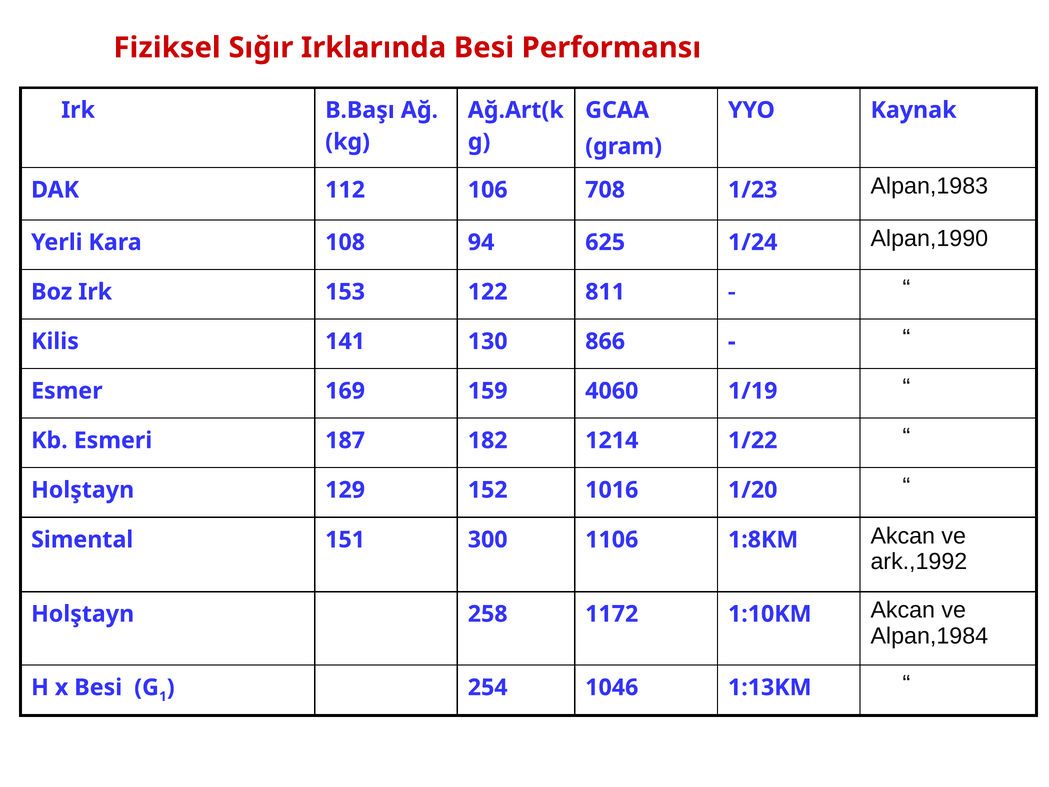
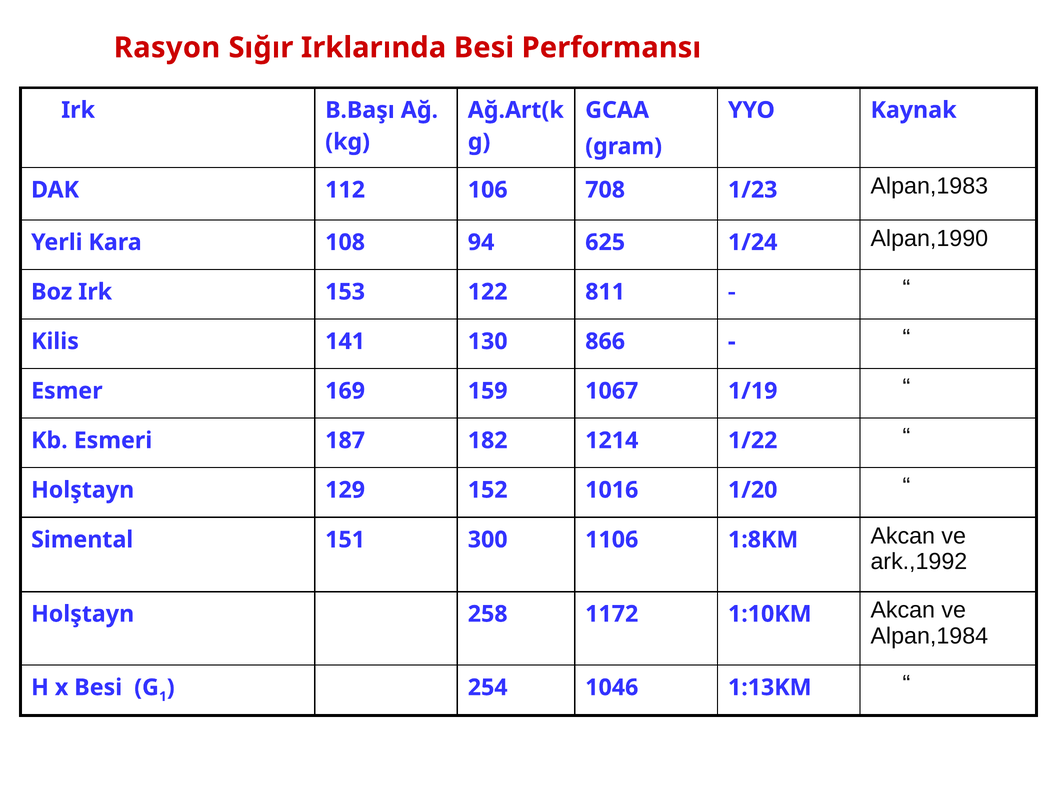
Fiziksel: Fiziksel -> Rasyon (167, 48)
4060: 4060 -> 1067 (612, 391)
